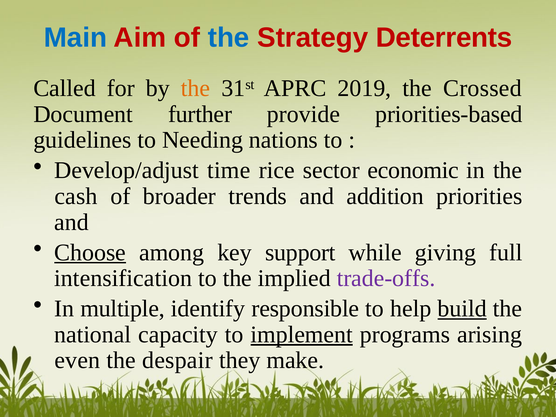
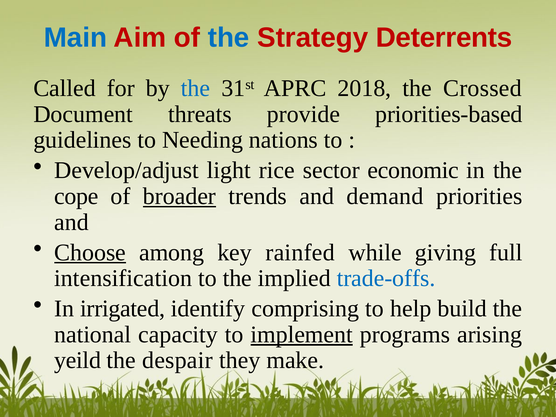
the colour: orange -> blue (196, 88)
2019: 2019 -> 2018 (364, 88)
further: further -> threats (200, 114)
time: time -> light (229, 170)
cash: cash -> cope (76, 196)
broader underline: none -> present (179, 196)
addition: addition -> demand (385, 196)
support: support -> rainfed (300, 252)
trade-offs colour: purple -> blue (386, 278)
multiple: multiple -> irrigated (123, 309)
responsible: responsible -> comprising (305, 309)
build underline: present -> none (462, 309)
even: even -> yeild (78, 360)
